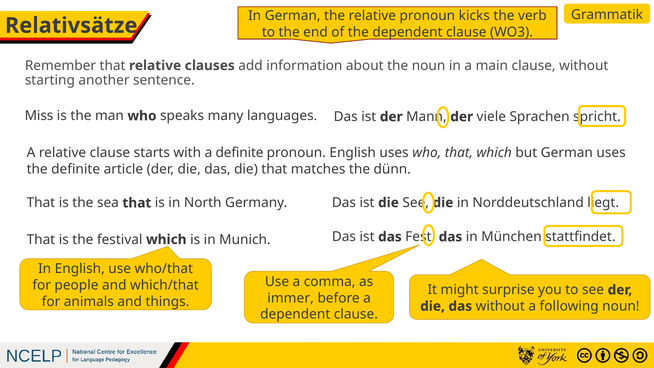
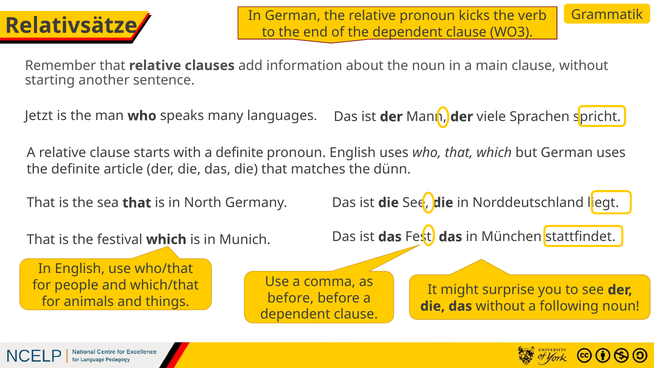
Miss: Miss -> Jetzt (39, 116)
immer: immer -> before (291, 298)
